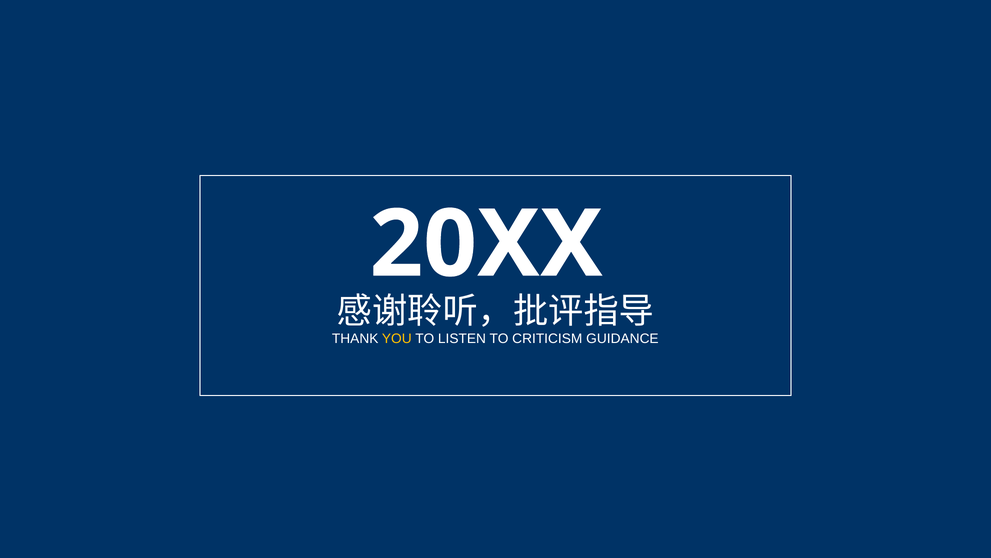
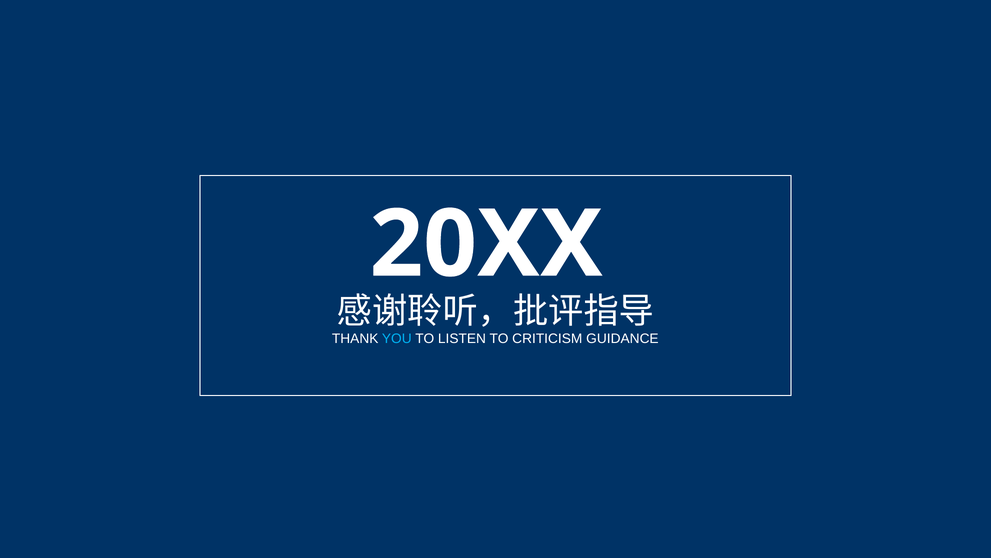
YOU colour: yellow -> light blue (397, 339)
